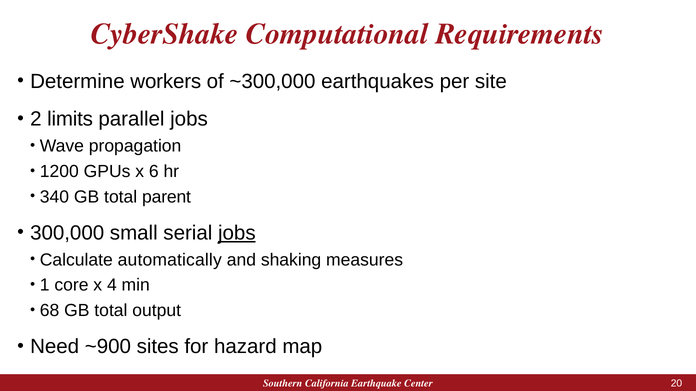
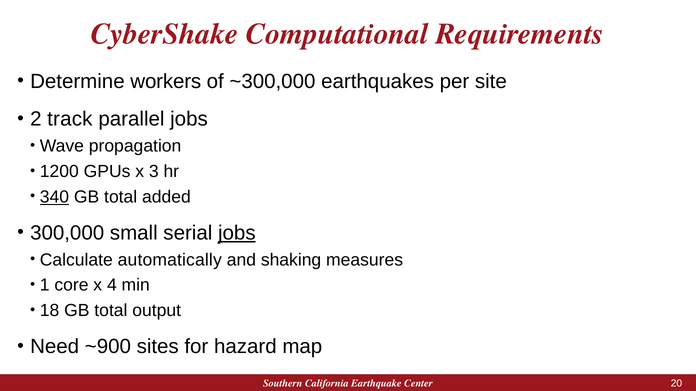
limits: limits -> track (70, 119)
6: 6 -> 3 (154, 172)
340 underline: none -> present (54, 197)
parent: parent -> added (166, 197)
68: 68 -> 18 (50, 311)
